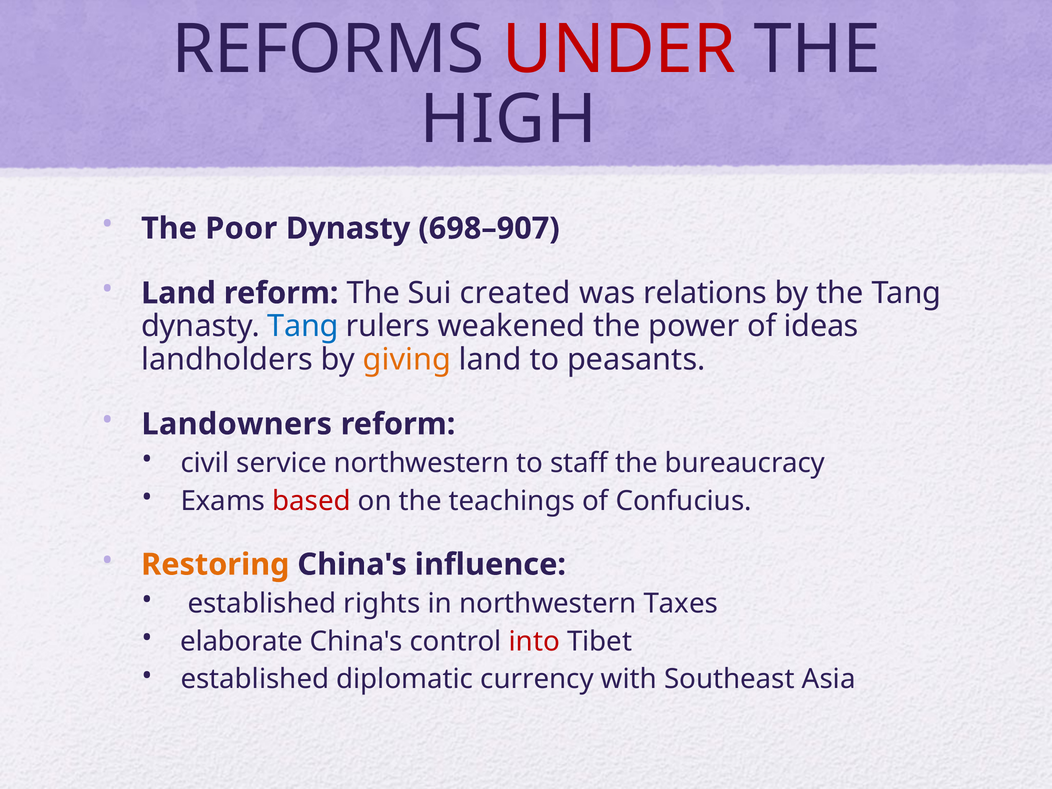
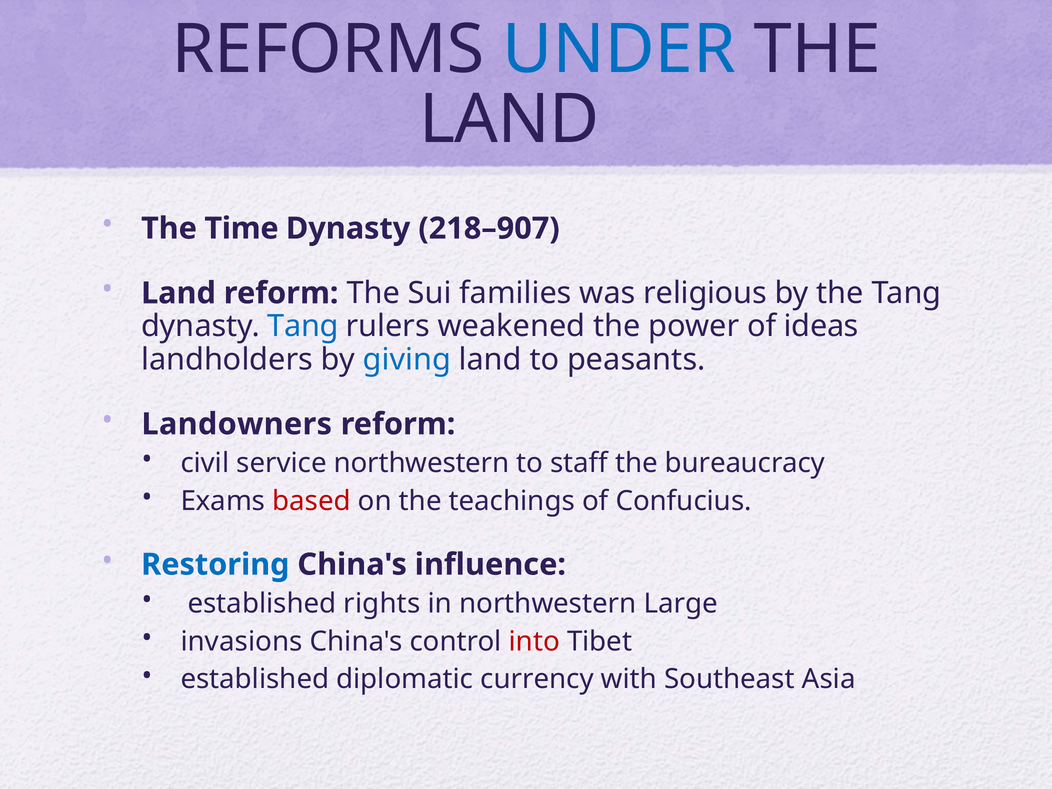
UNDER colour: red -> blue (619, 49)
HIGH: HIGH -> LAND (509, 120)
Poor: Poor -> Time (242, 228)
698–907: 698–907 -> 218–907 (489, 228)
created: created -> families (515, 293)
relations: relations -> religious (705, 293)
giving colour: orange -> blue (407, 359)
Restoring colour: orange -> blue (215, 565)
Taxes: Taxes -> Large (681, 604)
elaborate: elaborate -> invasions (242, 641)
